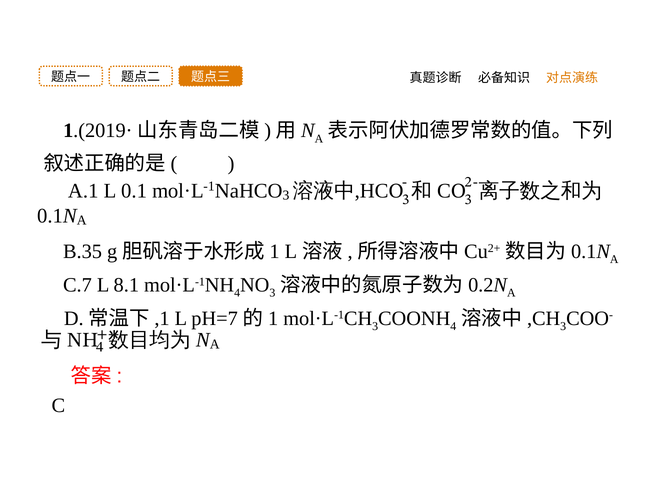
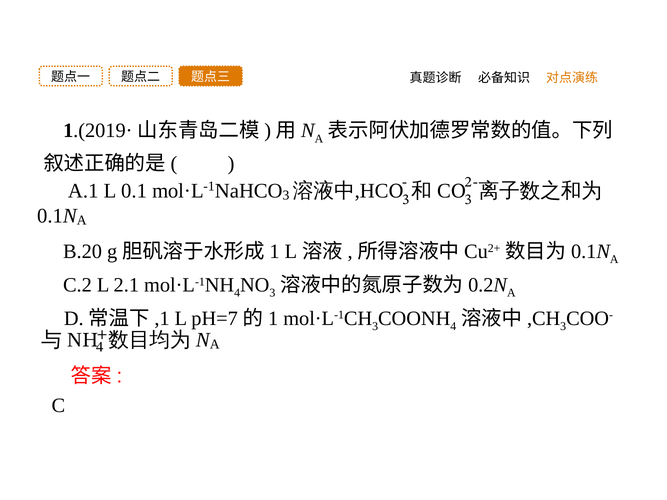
B.35: B.35 -> B.20 (83, 252)
C.7: C.7 -> C.2 (77, 285)
8.1: 8.1 -> 2.1 (126, 285)
